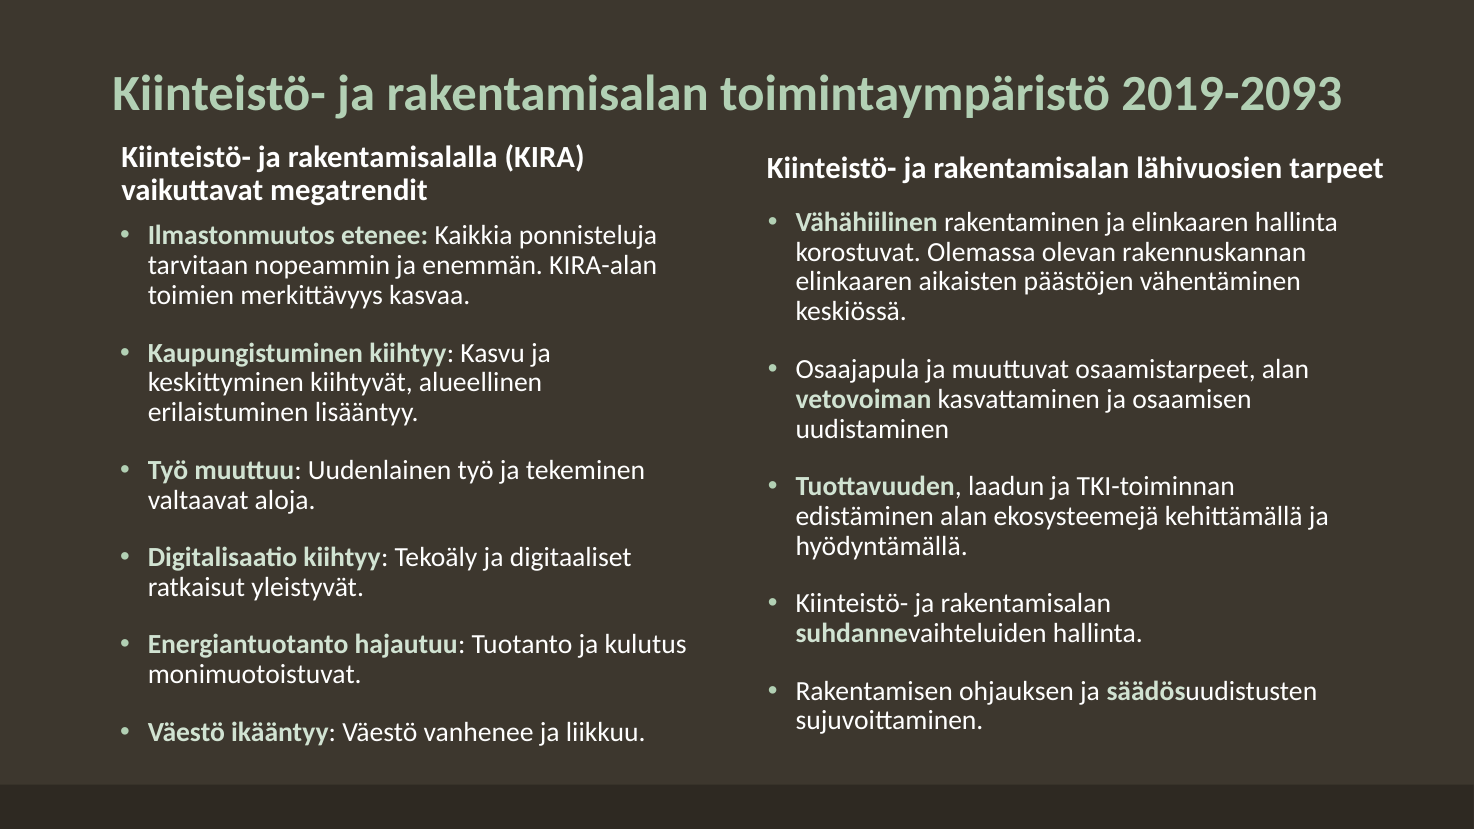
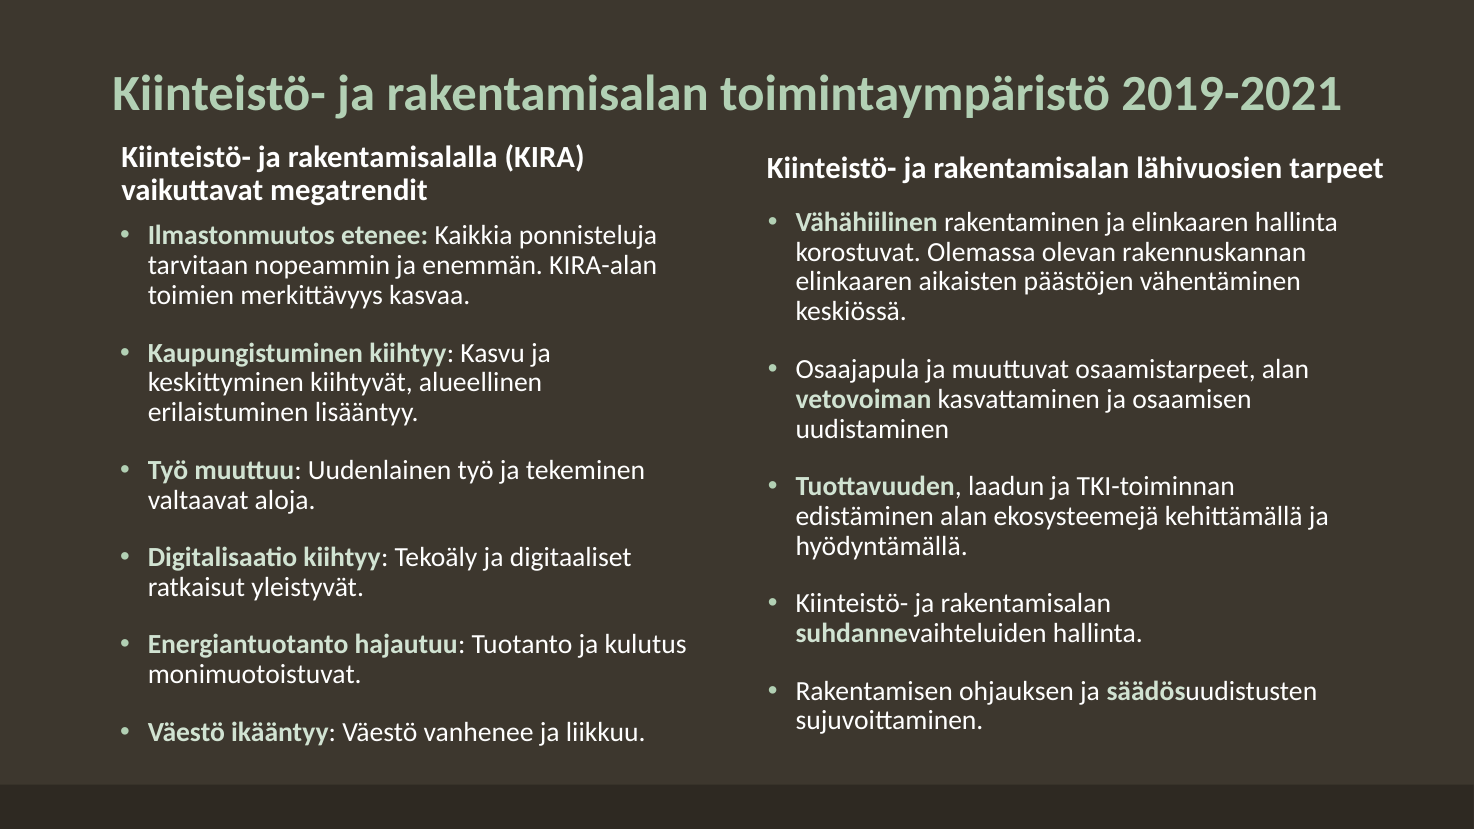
2019-2093: 2019-2093 -> 2019-2021 (1232, 94)
